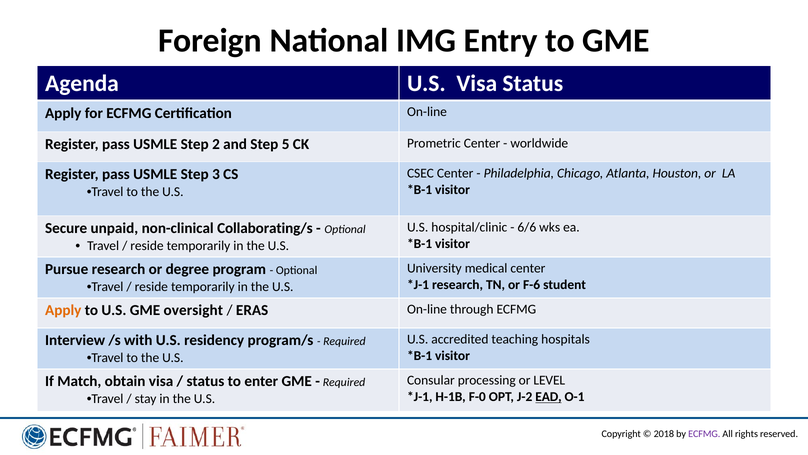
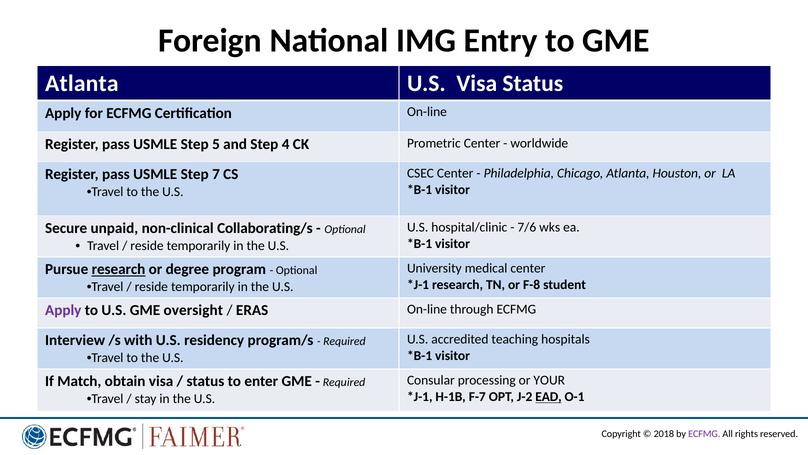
Agenda: Agenda -> Atlanta (82, 83)
2: 2 -> 5 (216, 144)
5: 5 -> 4 (286, 144)
3: 3 -> 7 (216, 174)
6/6: 6/6 -> 7/6 (527, 227)
research underline: none -> present (119, 269)
F-6: F-6 -> F-8 (532, 285)
Apply colour: orange -> purple (63, 310)
LEVEL: LEVEL -> YOUR (549, 380)
F-0: F-0 -> F-7 (477, 397)
